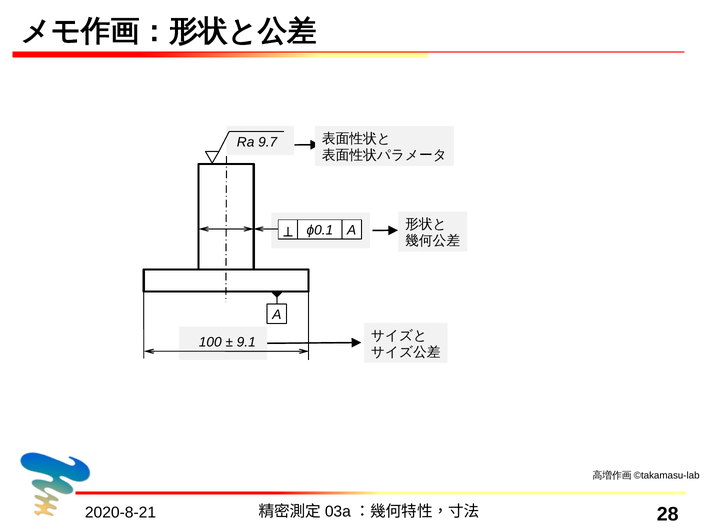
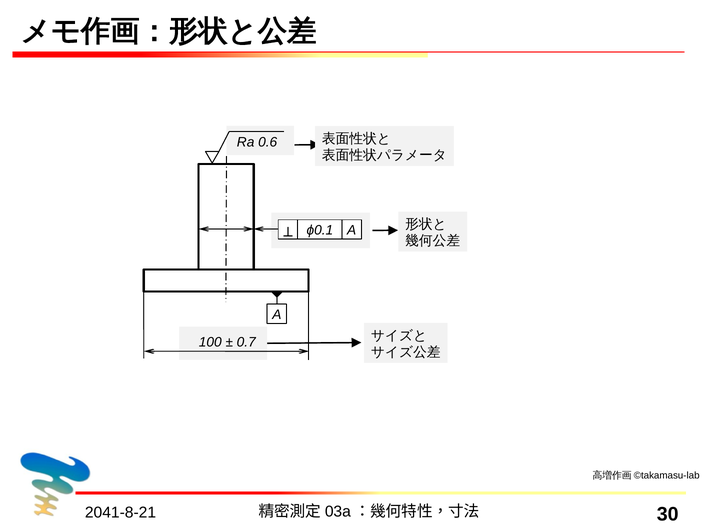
9.7: 9.7 -> 0.6 (268, 142)
9.1: 9.1 -> 0.7 (246, 342)
2020-8-21: 2020-8-21 -> 2041-8-21 (120, 512)
28: 28 -> 30 (668, 514)
